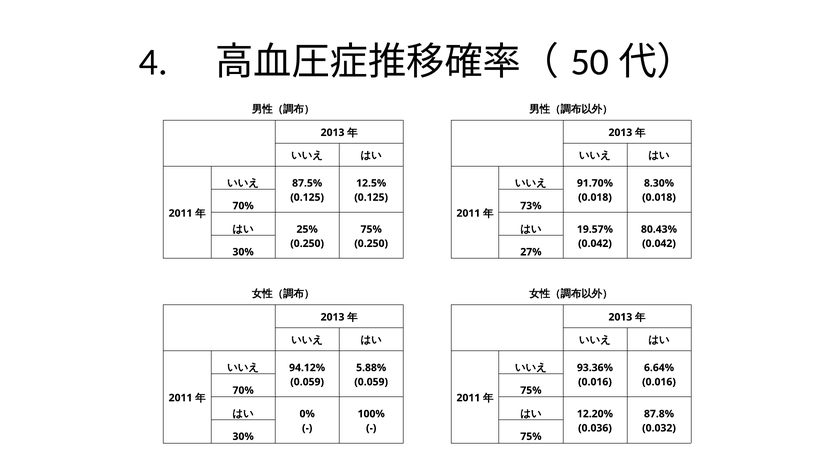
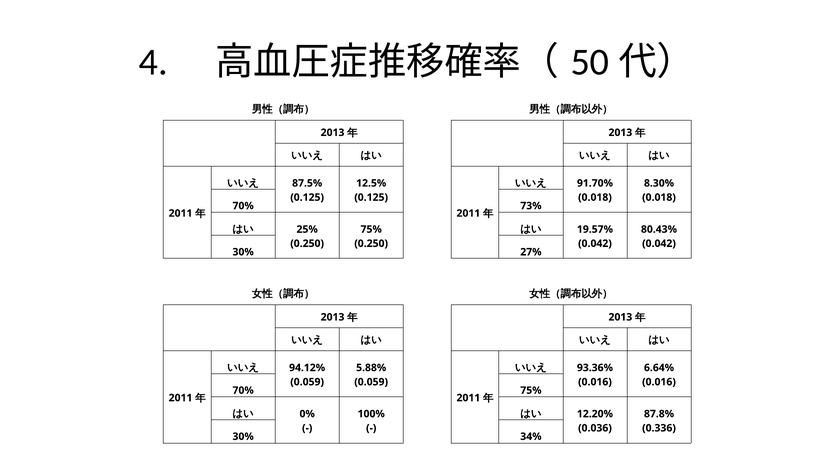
0.032: 0.032 -> 0.336 (659, 428)
30% 75%: 75% -> 34% (531, 437)
